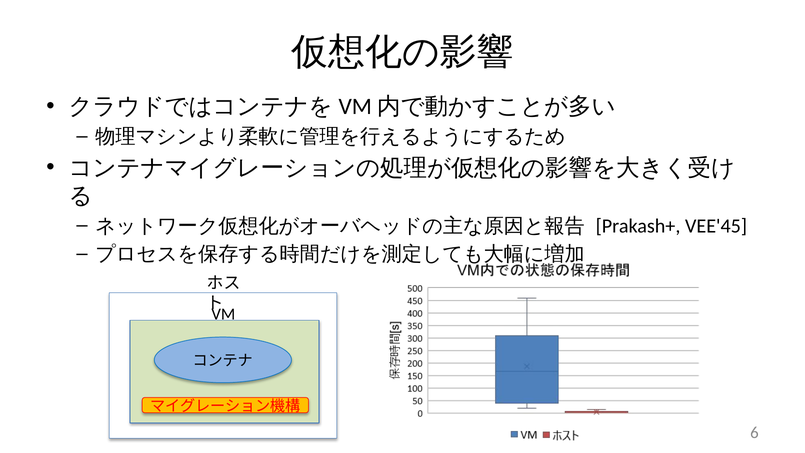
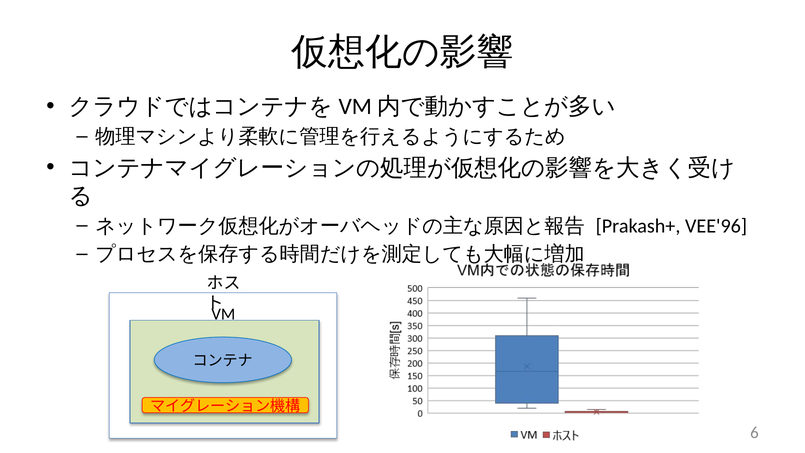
VEE'45: VEE'45 -> VEE'96 (716, 226)
